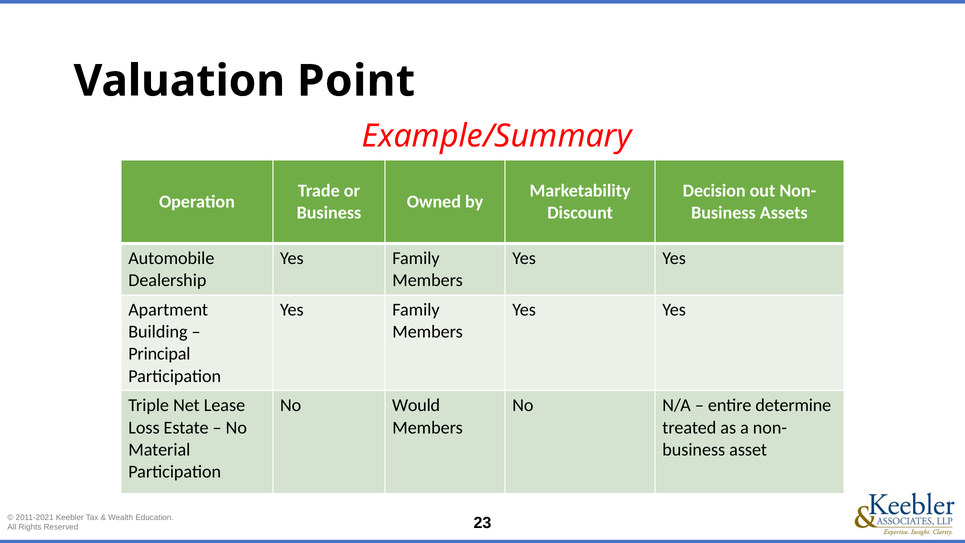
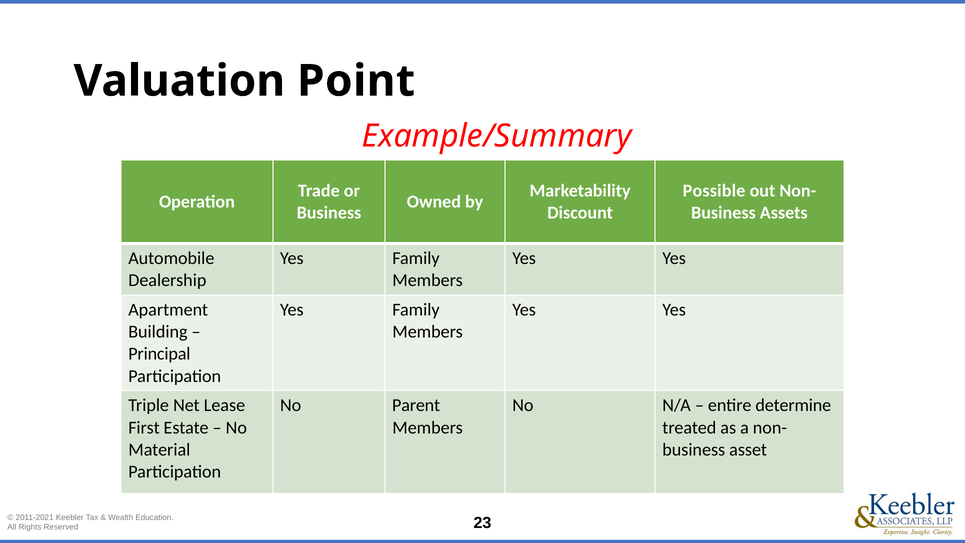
Decision: Decision -> Possible (714, 191)
Would: Would -> Parent (416, 405)
Loss: Loss -> First (144, 427)
